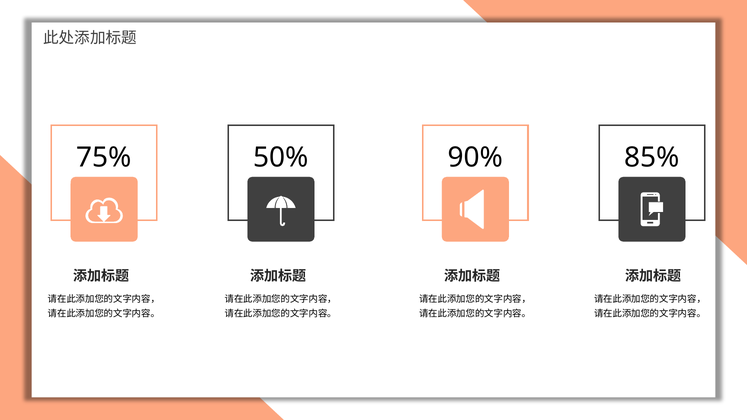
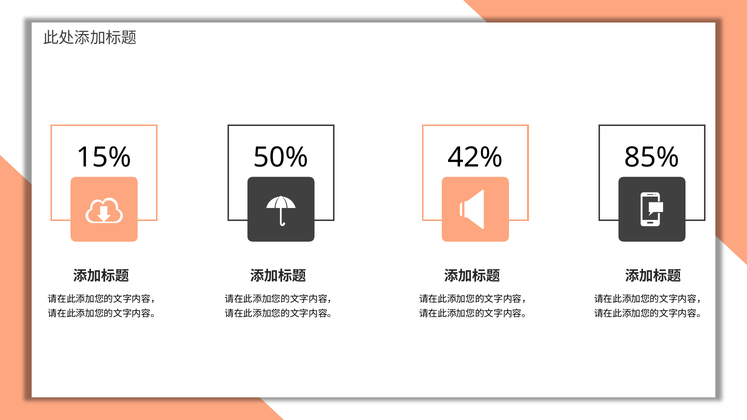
75%: 75% -> 15% (104, 158)
90%: 90% -> 42% (475, 158)
